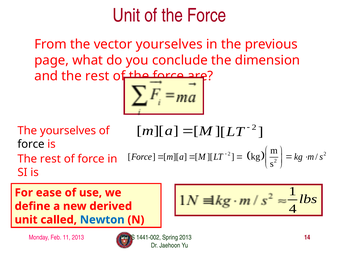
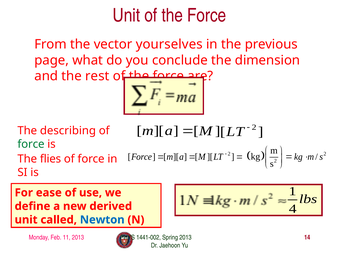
The yourselves: yourselves -> describing (68, 131)
force colour: black -> green (31, 144)
rest: rest -> flies (51, 159)
